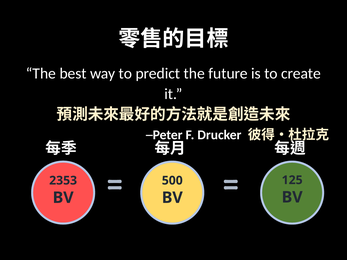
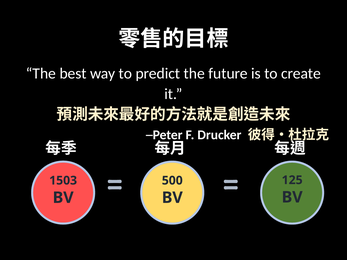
2353: 2353 -> 1503 (63, 181)
